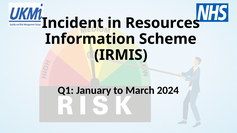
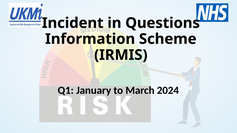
Resources: Resources -> Questions (163, 23)
